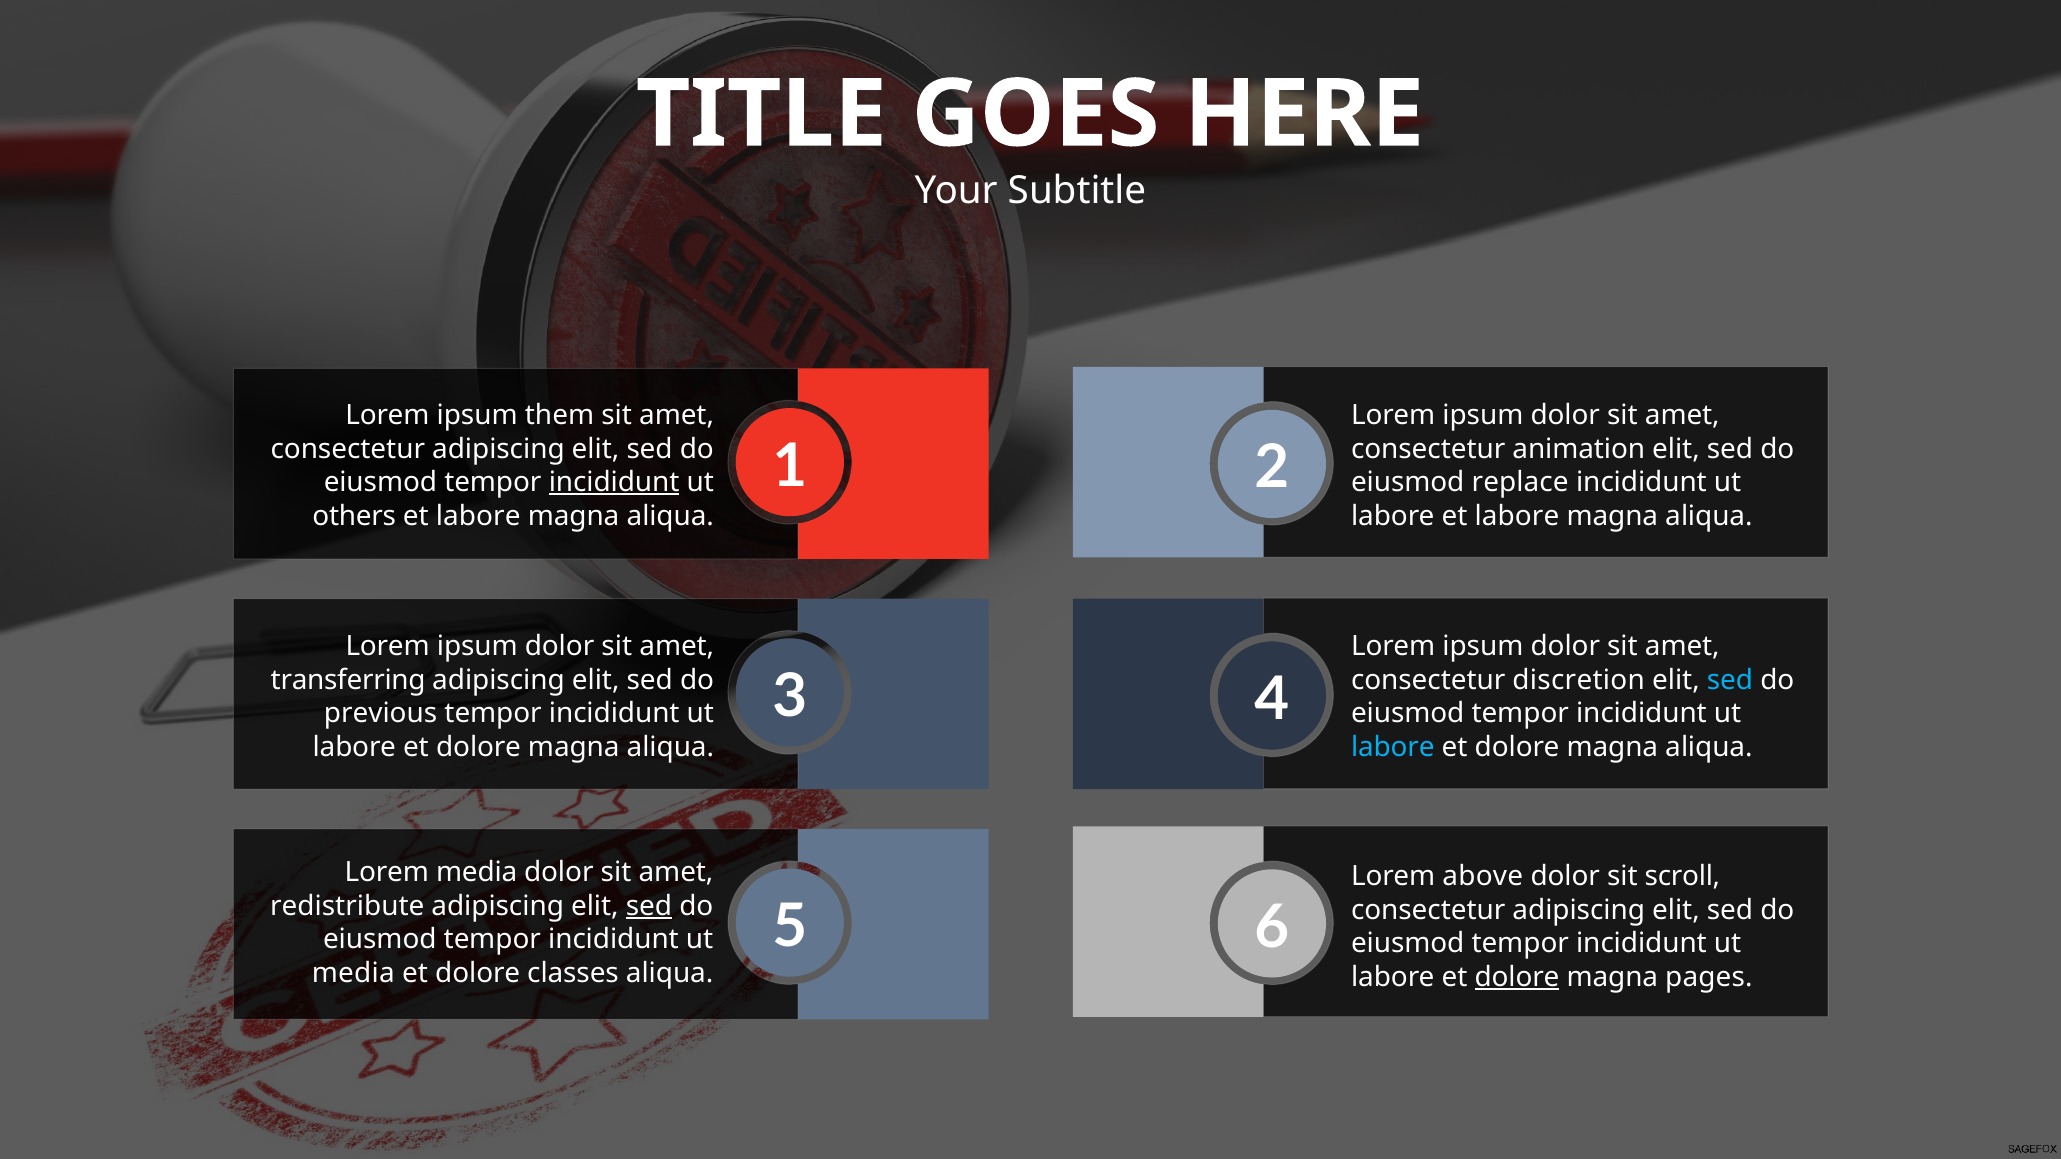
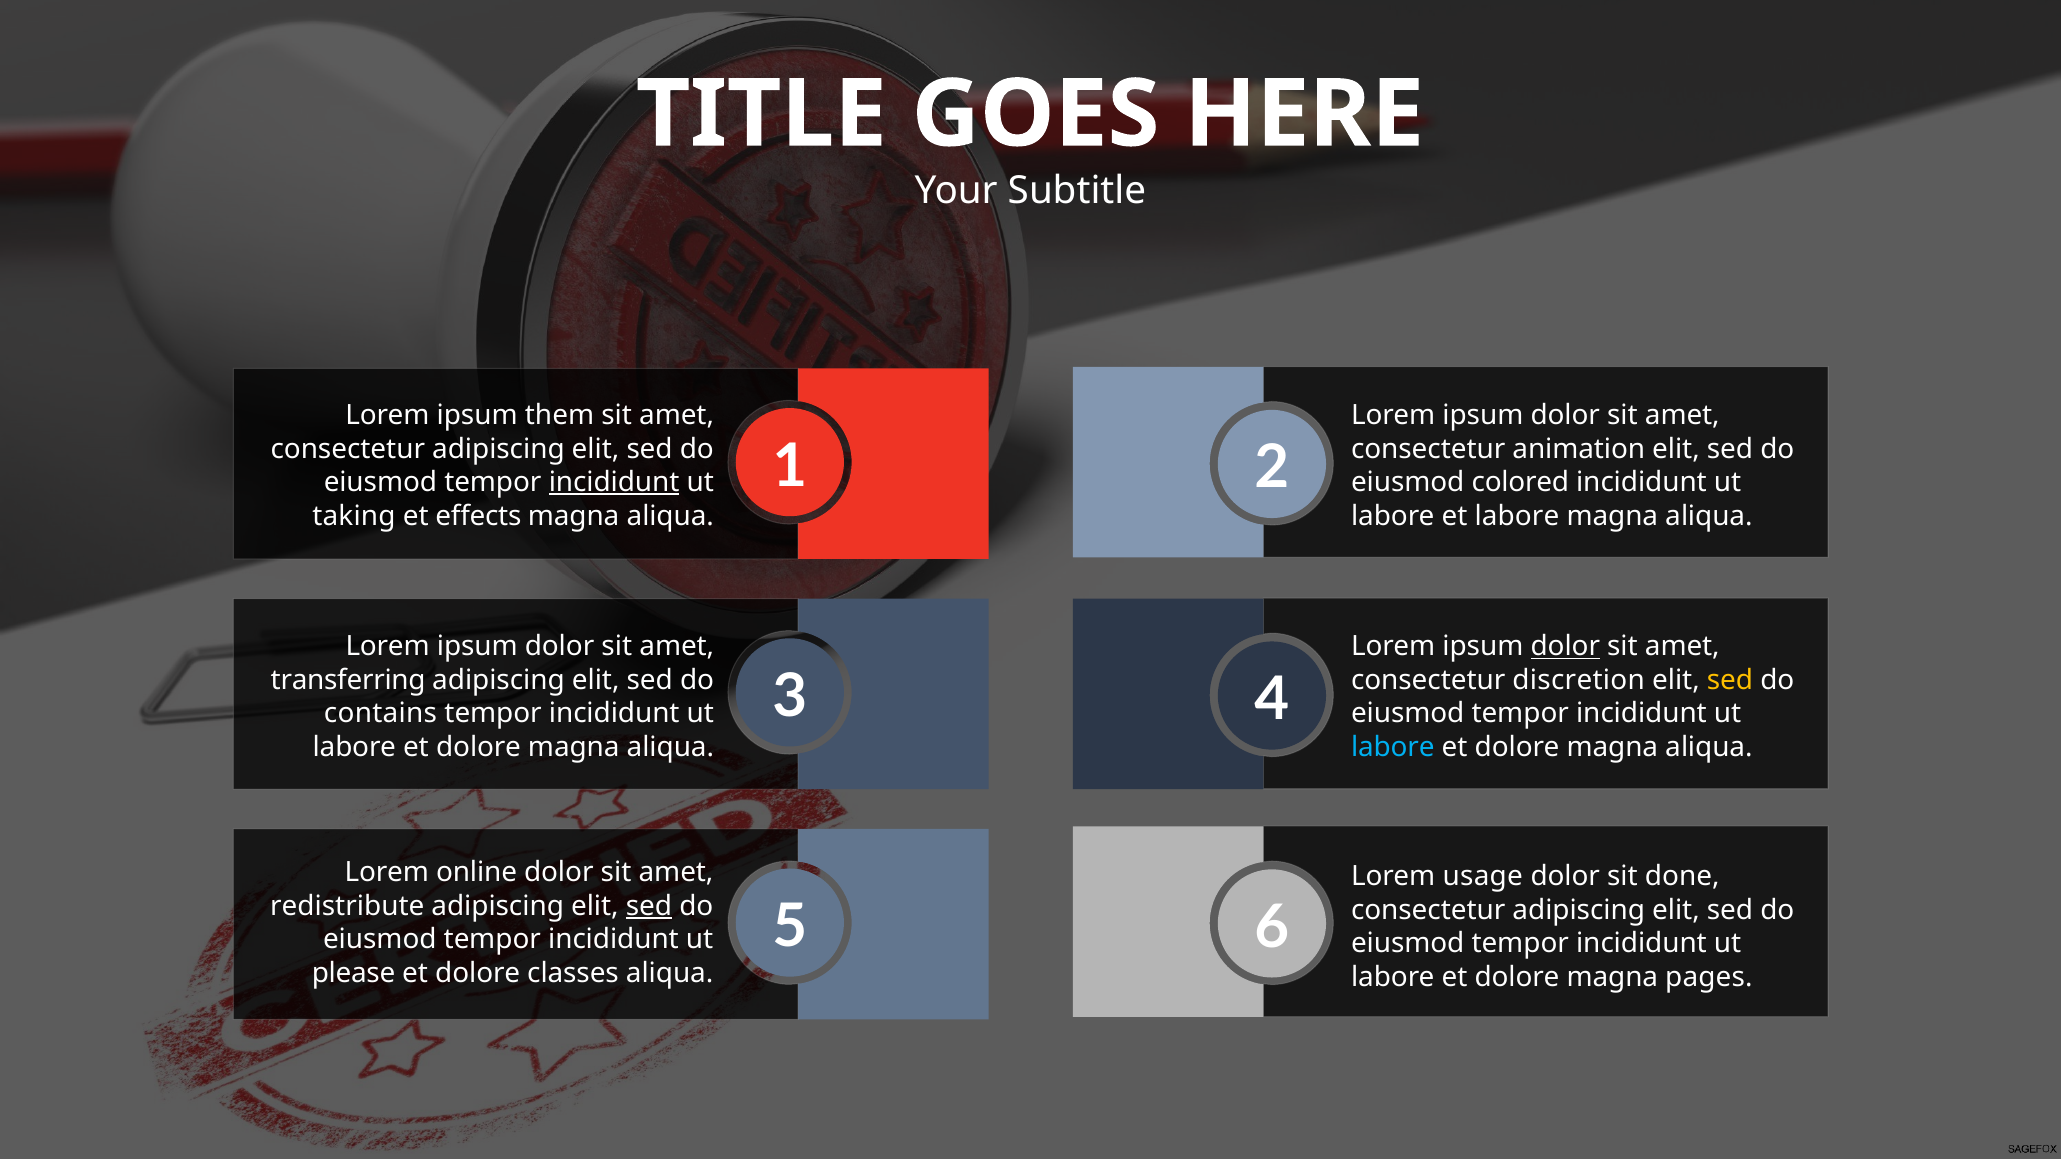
replace: replace -> colored (1520, 482)
others: others -> taking (354, 516)
labore: labore -> effects (478, 516)
dolor underline: none -> present (1565, 647)
sed colour: light blue -> yellow (1730, 680)
previous: previous -> contains (380, 714)
Lorem media: media -> online (477, 873)
above: above -> usage (1483, 877)
scroll: scroll -> done (1682, 877)
media: media -> please (354, 974)
dolore underline: present -> none (1517, 977)
